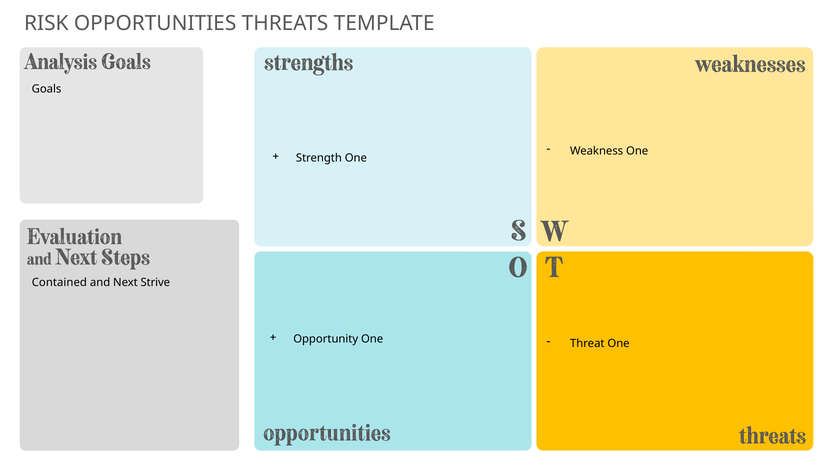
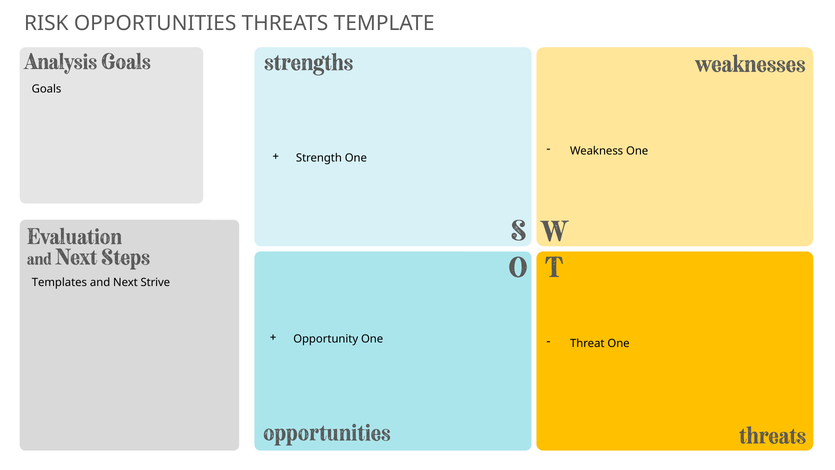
Contained: Contained -> Templates (59, 282)
